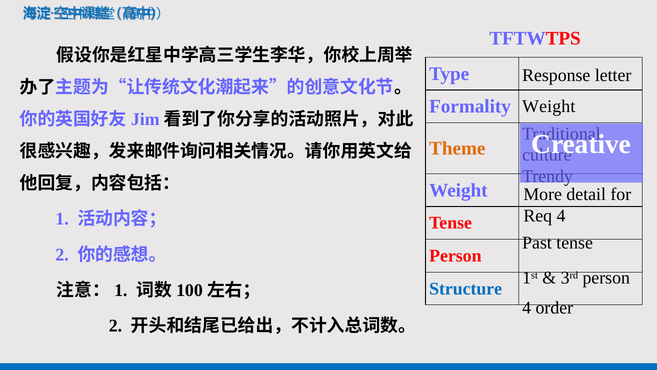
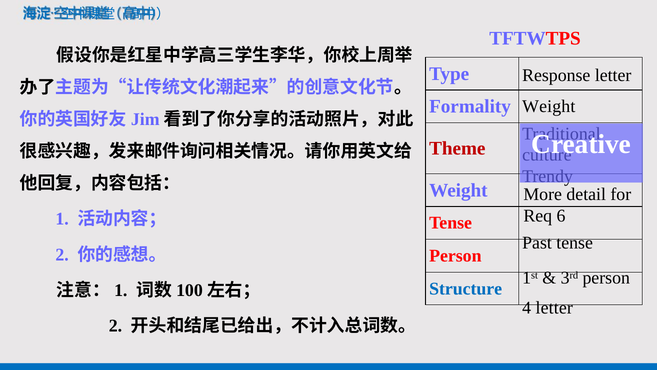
Theme colour: orange -> red (457, 148)
Req 4: 4 -> 6 (561, 215)
4 order: order -> letter (554, 307)
